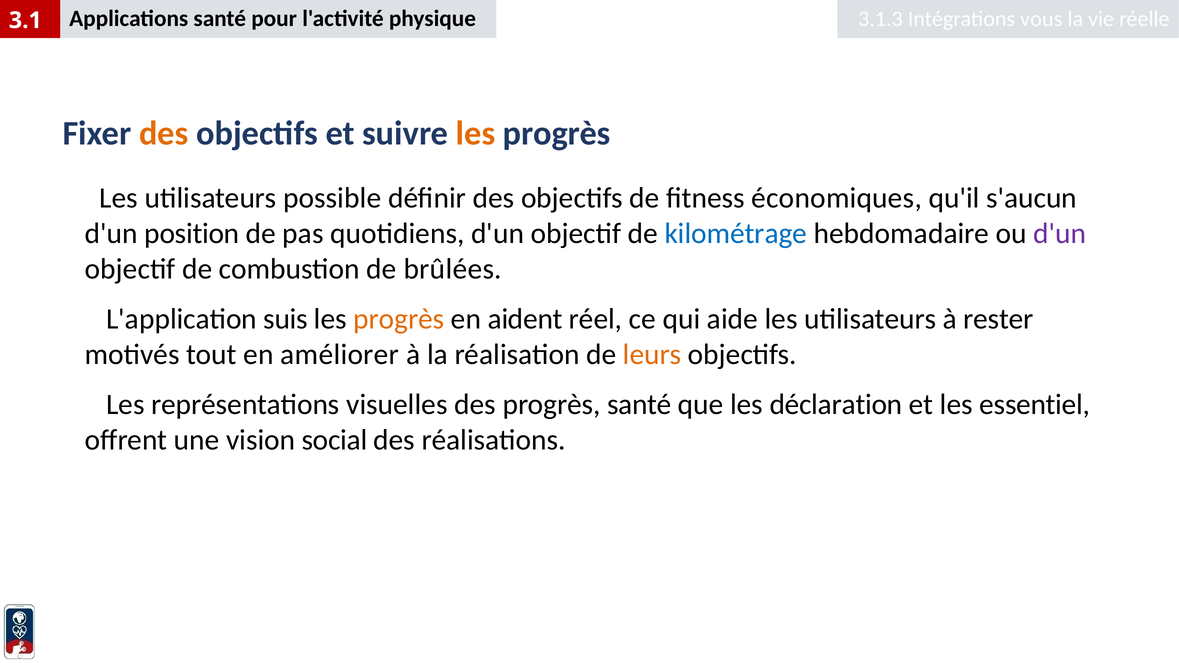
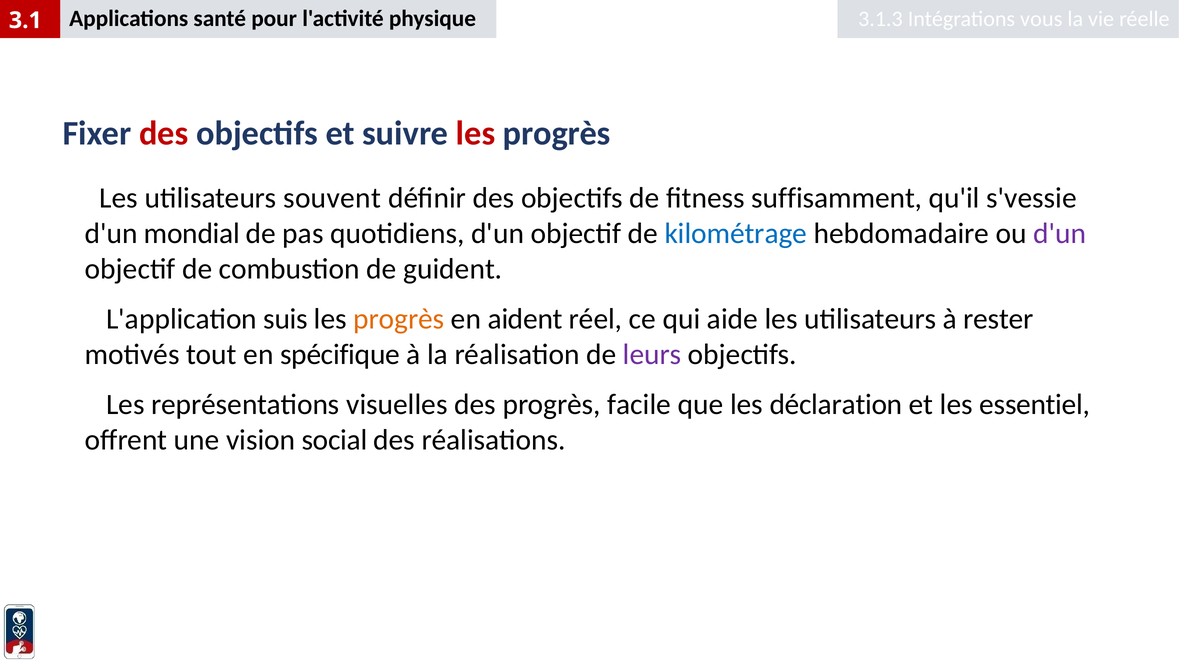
des colour: orange -> red (164, 133)
les colour: orange -> red (476, 133)
possible: possible -> souvent (332, 198)
économiques: économiques -> suffisamment (837, 198)
s'aucun: s'aucun -> s'vessie (1032, 198)
position: position -> mondial (192, 234)
brûlées: brûlées -> guident (453, 269)
améliorer: améliorer -> spécifique (340, 354)
leurs colour: orange -> purple (652, 354)
progrès santé: santé -> facile (639, 405)
